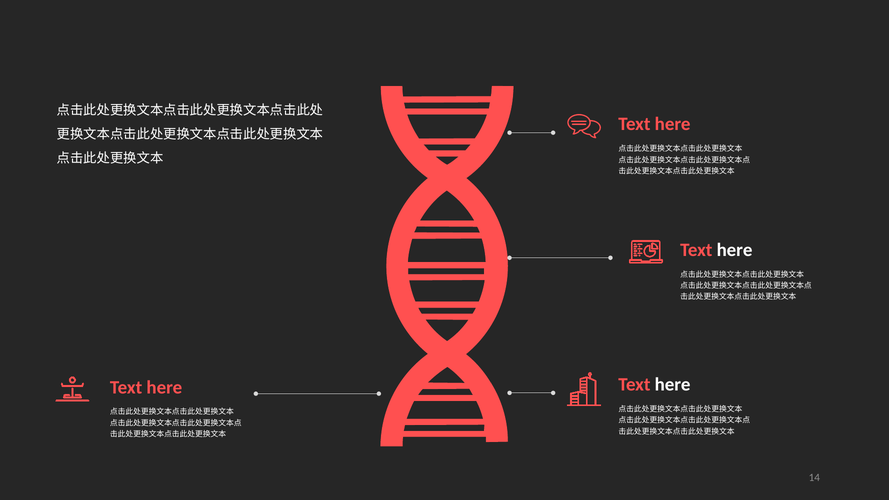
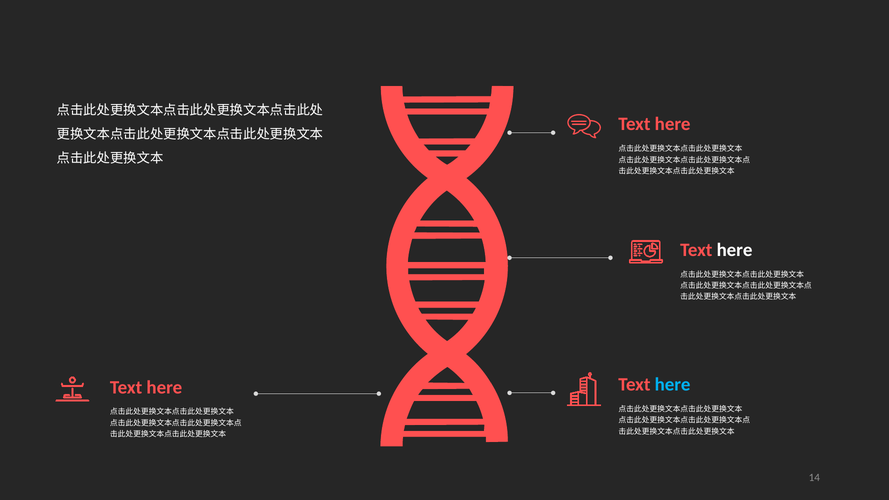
here colour: white -> light blue (673, 385)
